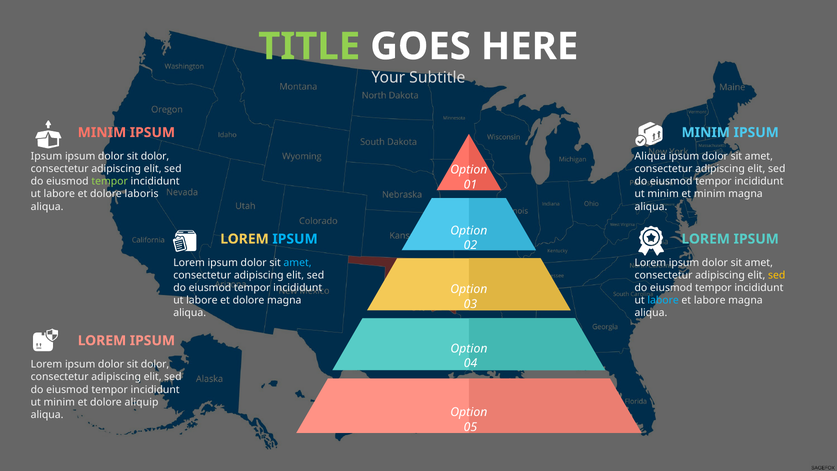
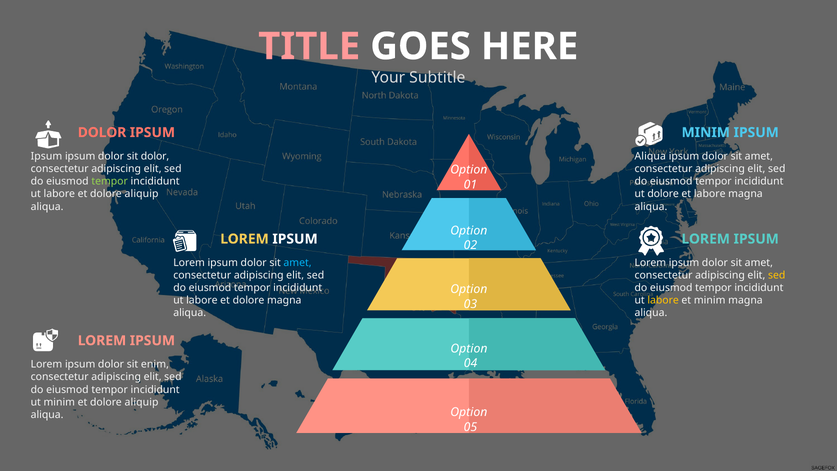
TITLE colour: light green -> pink (309, 46)
MINIM: MINIM -> DOLOR (102, 132)
labore et dolore laboris: laboris -> aliquip (142, 194)
minim: minim -> dolore (663, 194)
et minim: minim -> labore (710, 194)
IPSUM colour: light blue -> white (295, 239)
labore colour: light blue -> yellow (663, 300)
et labore: labore -> minim (710, 300)
dolor: dolor -> enim (155, 364)
